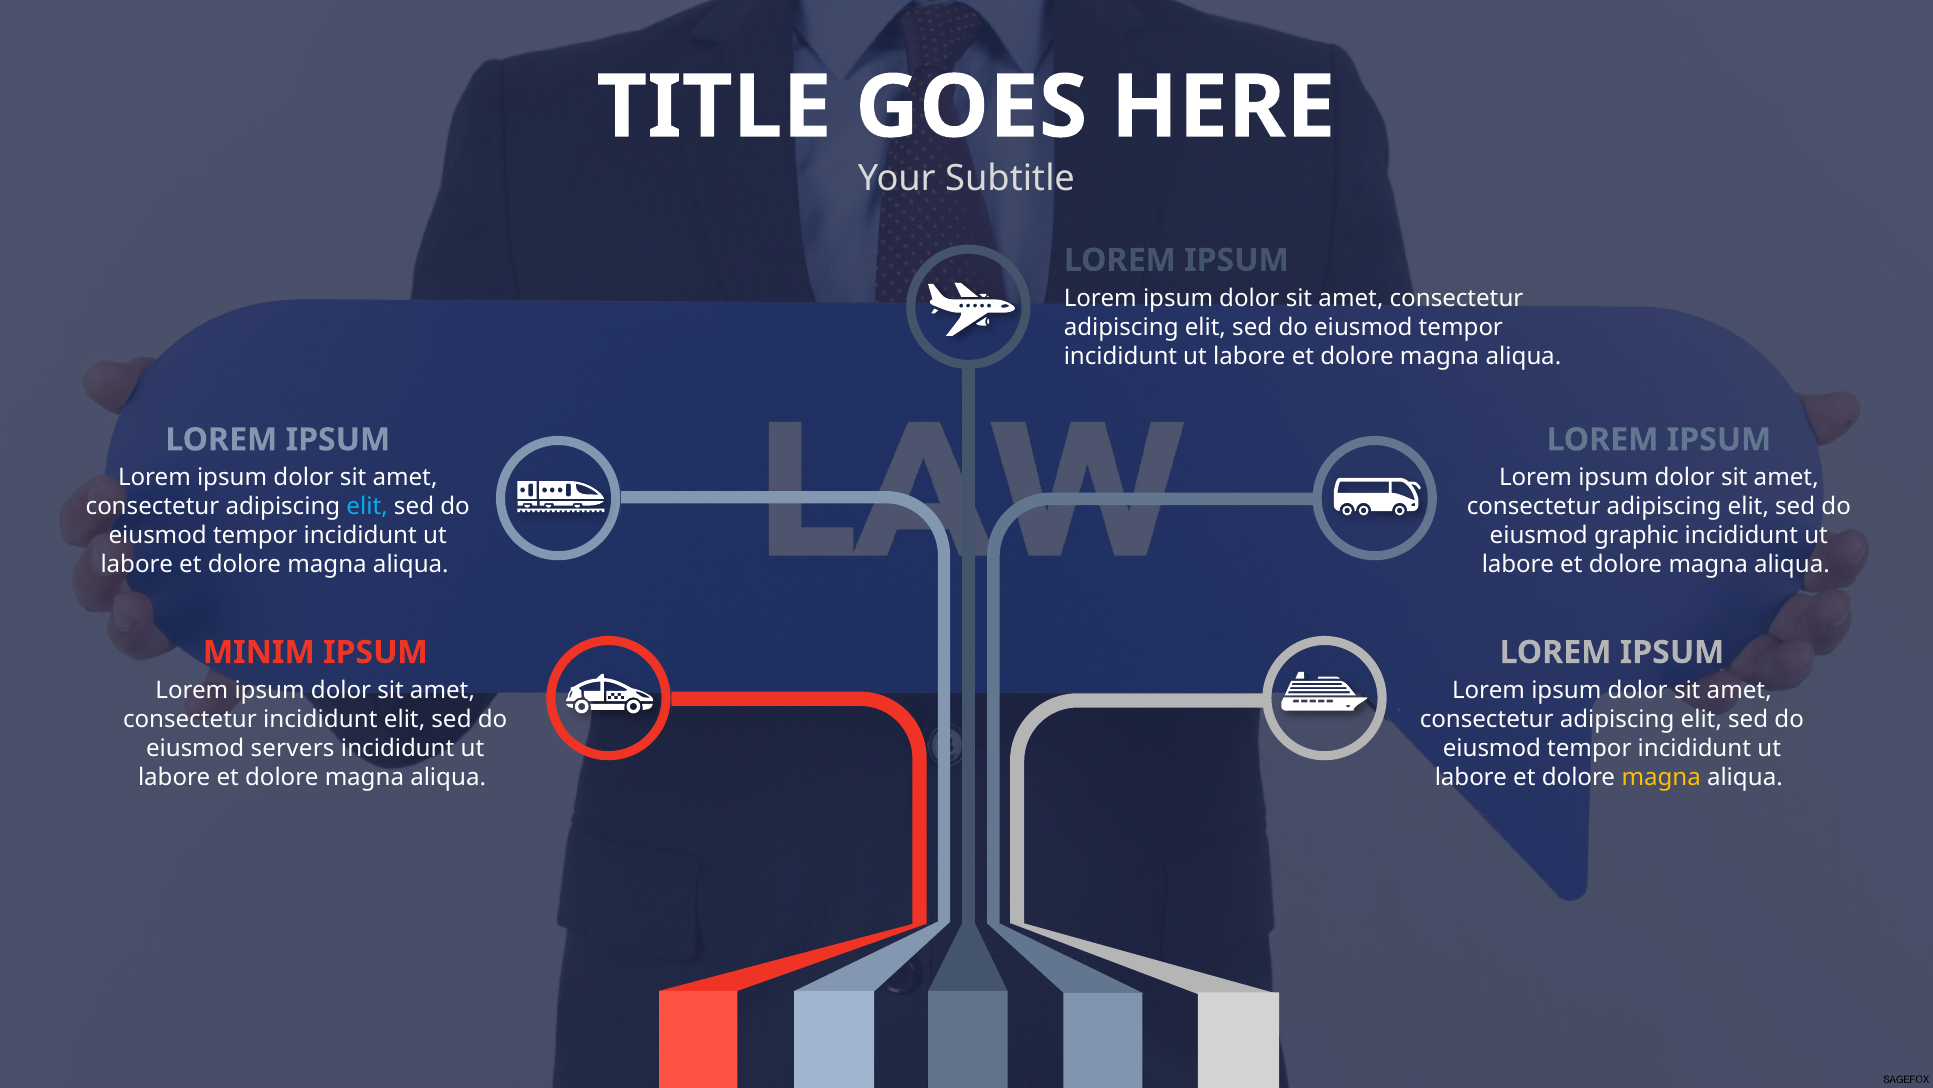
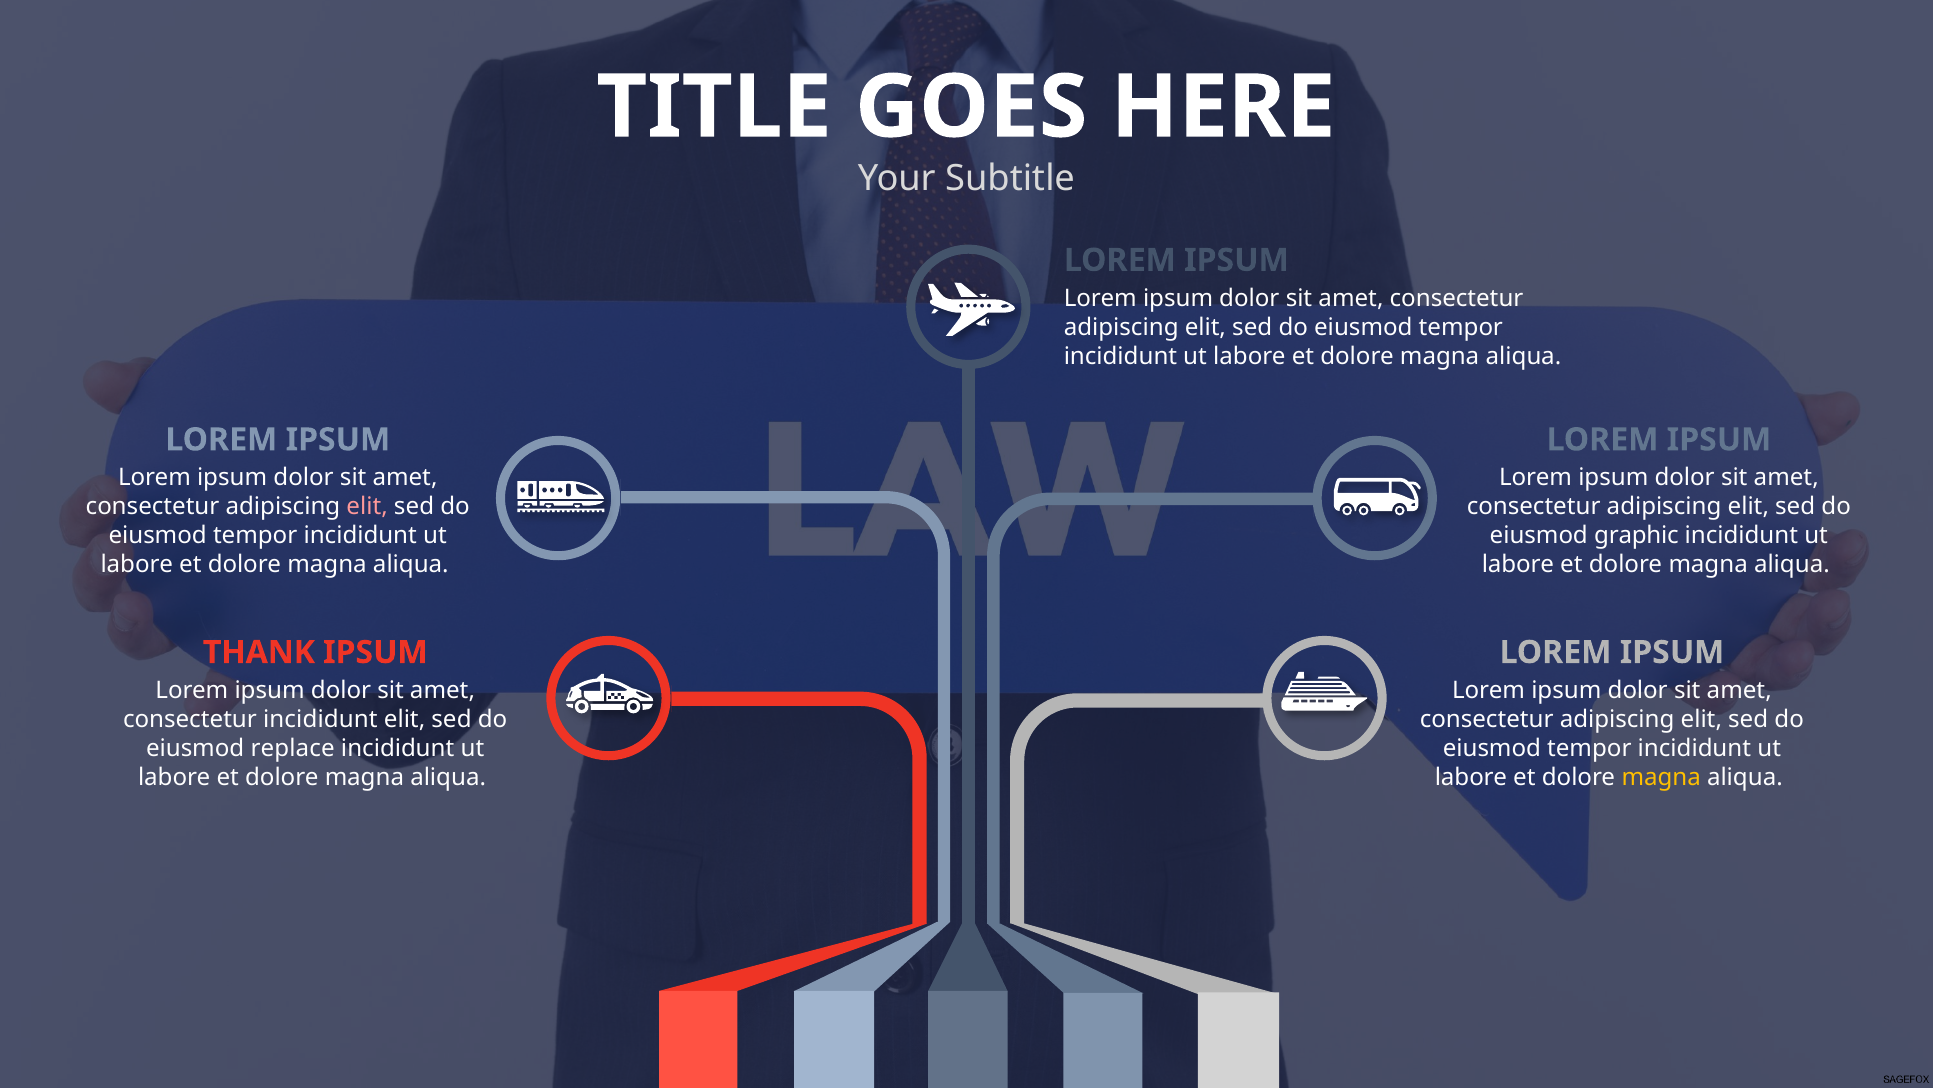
elit colour: light blue -> pink (367, 507)
MINIM: MINIM -> THANK (259, 652)
servers: servers -> replace (293, 748)
